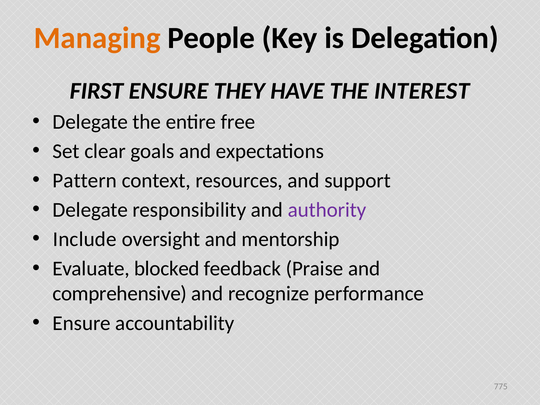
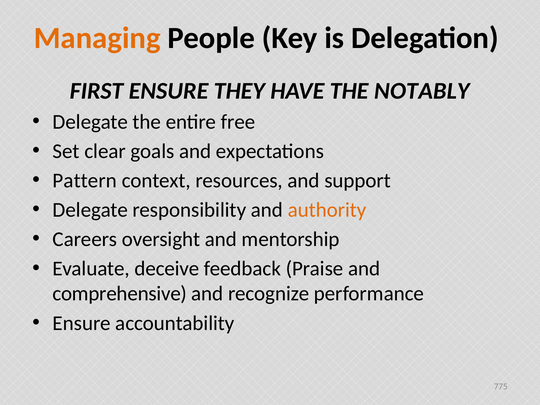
INTEREST: INTEREST -> NOTABLY (422, 91)
authority colour: purple -> orange (327, 210)
Include: Include -> Careers (85, 239)
blocked: blocked -> deceive (167, 269)
